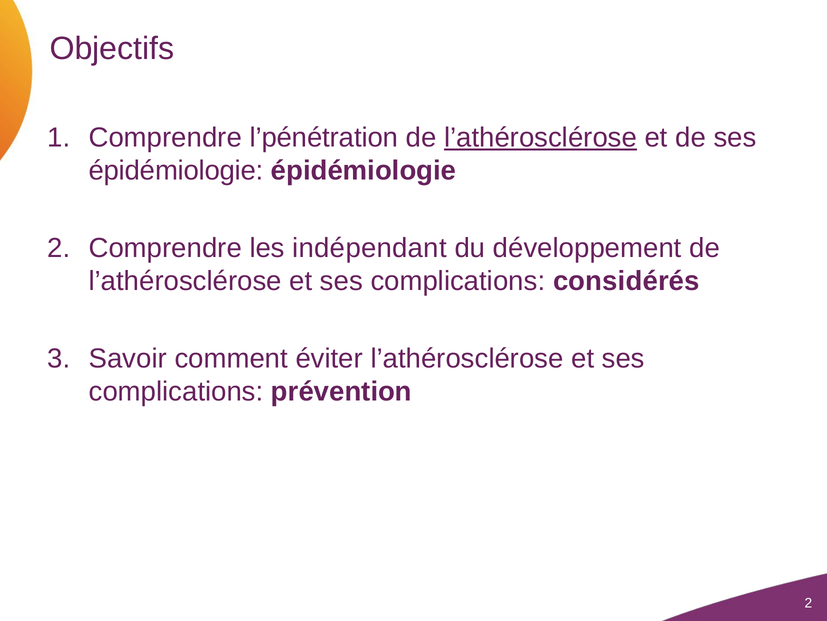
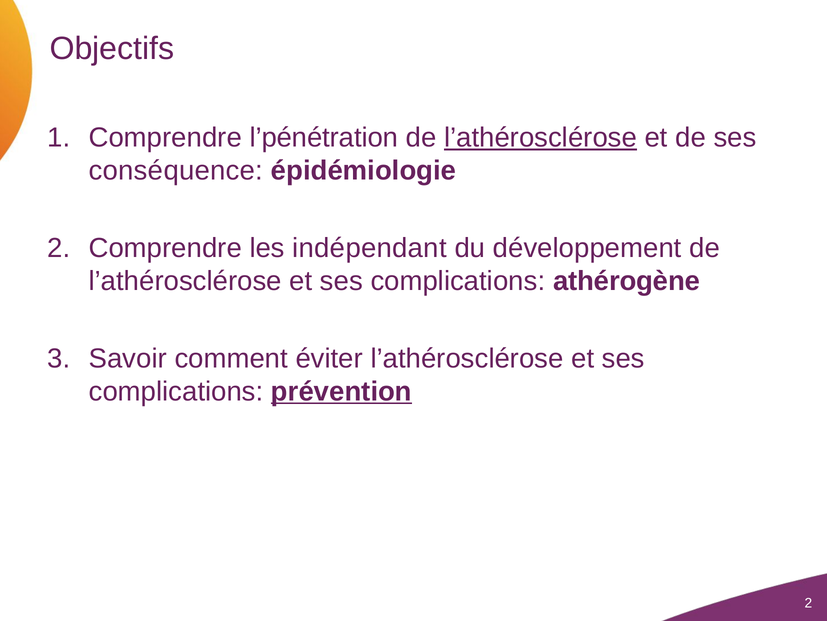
épidémiologie: épidémiologie -> conséquence (176, 171)
considérés: considérés -> athérogène (627, 281)
prévention underline: none -> present (341, 391)
